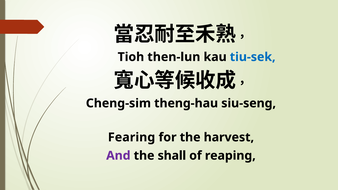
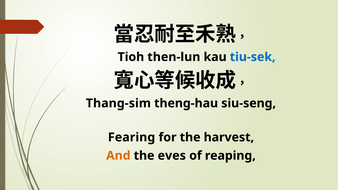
Cheng-sim: Cheng-sim -> Thang-sim (118, 103)
And colour: purple -> orange (118, 156)
shall: shall -> eves (172, 156)
